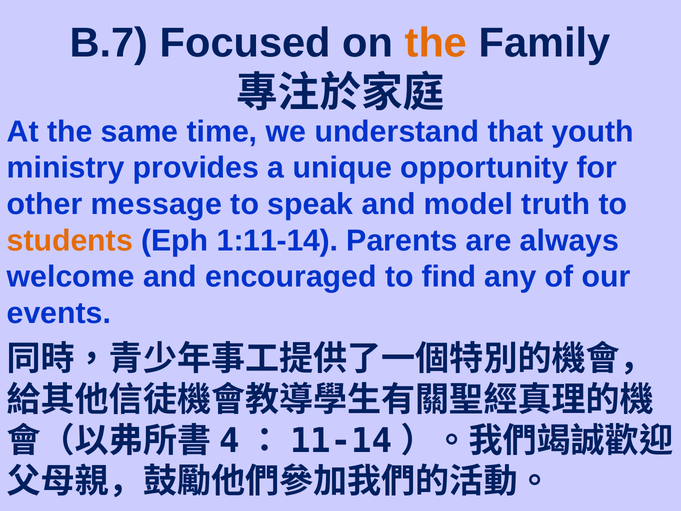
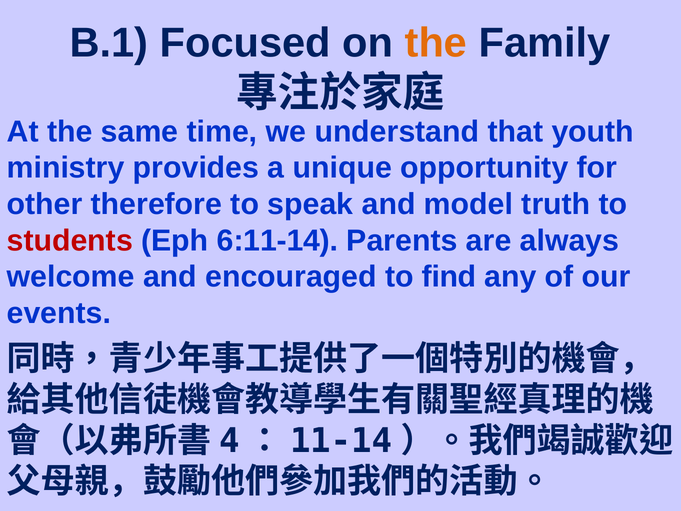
B.7: B.7 -> B.1 (109, 43)
message: message -> therefore (156, 204)
students colour: orange -> red (70, 241)
1:11-14: 1:11-14 -> 6:11-14 (278, 241)
